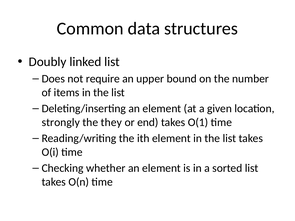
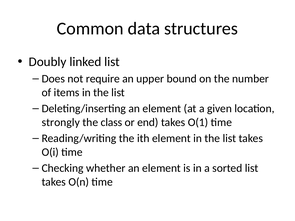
they: they -> class (111, 122)
